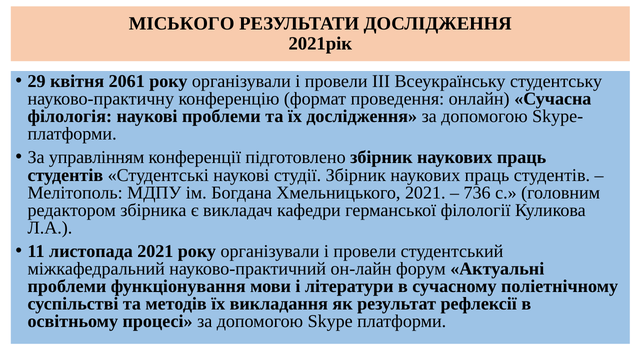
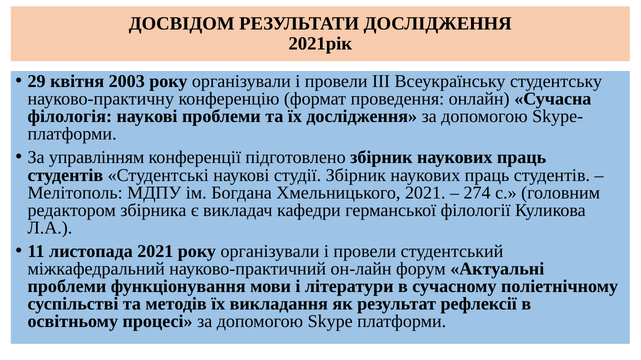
МІСЬКОГО: МІСЬКОГО -> ДОСВІДОМ (182, 24)
2061: 2061 -> 2003 (127, 82)
736: 736 -> 274 (477, 193)
